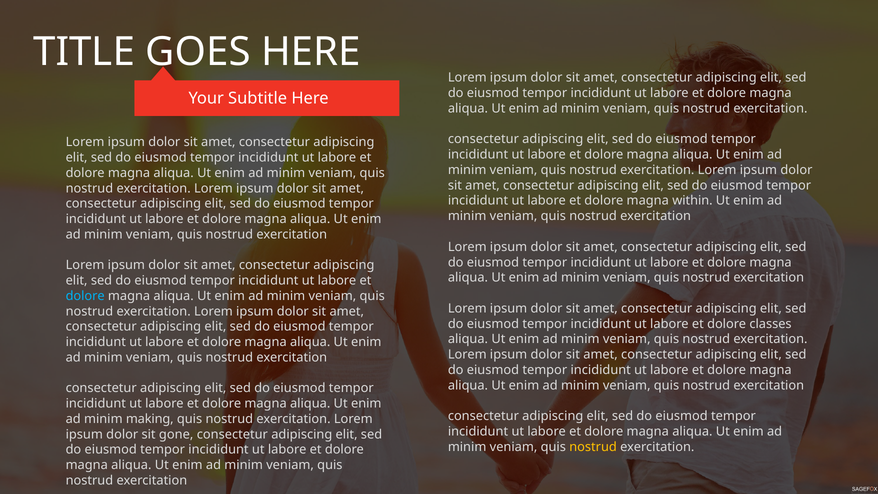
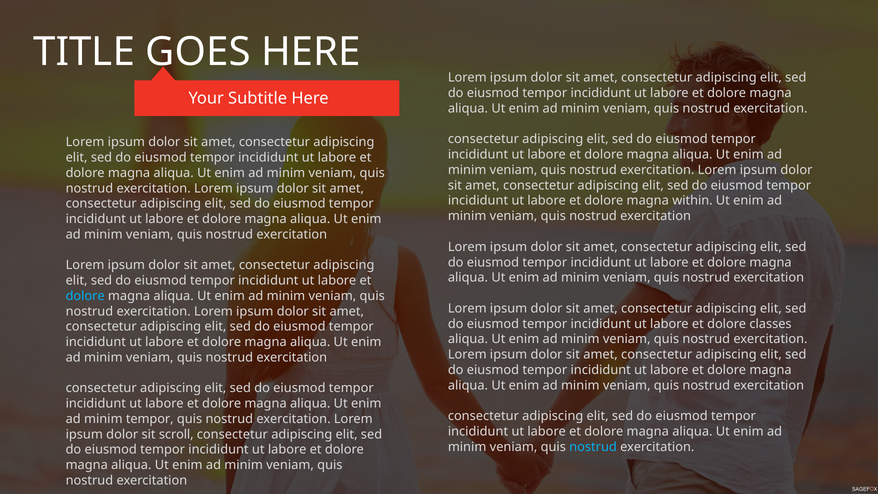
minim making: making -> tempor (150, 419)
gone: gone -> scroll (176, 434)
nostrud colour: yellow -> light blue (593, 447)
